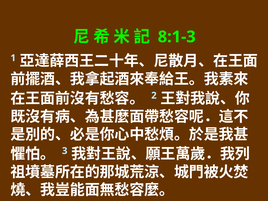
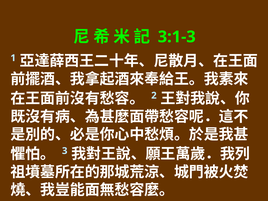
8:1-3: 8:1-3 -> 3:1-3 (177, 37)
